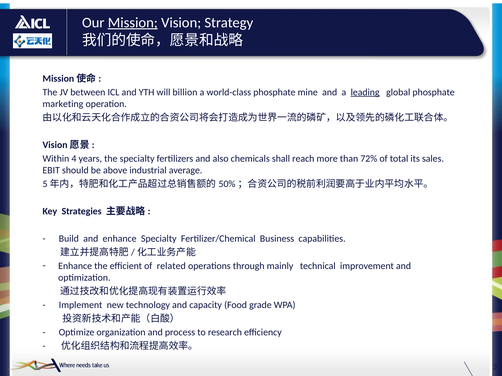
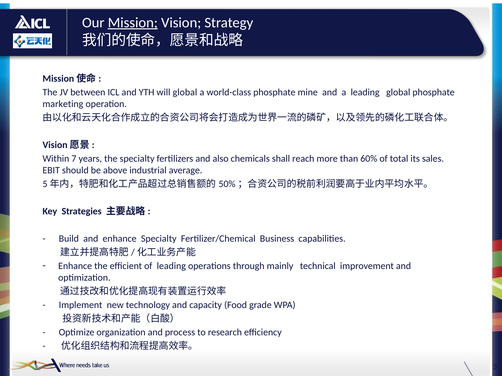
will billion: billion -> global (185, 92)
leading underline: present -> none (365, 92)
4: 4 -> 7 (74, 159)
72%: 72% -> 60% (369, 159)
of related: related -> leading (171, 266)
